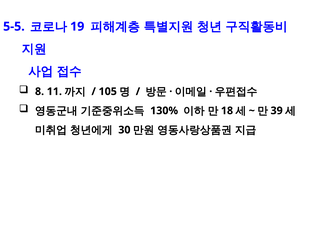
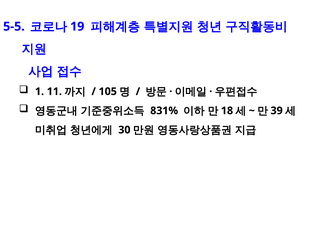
8: 8 -> 1 (40, 91)
130%: 130% -> 831% (164, 110)
